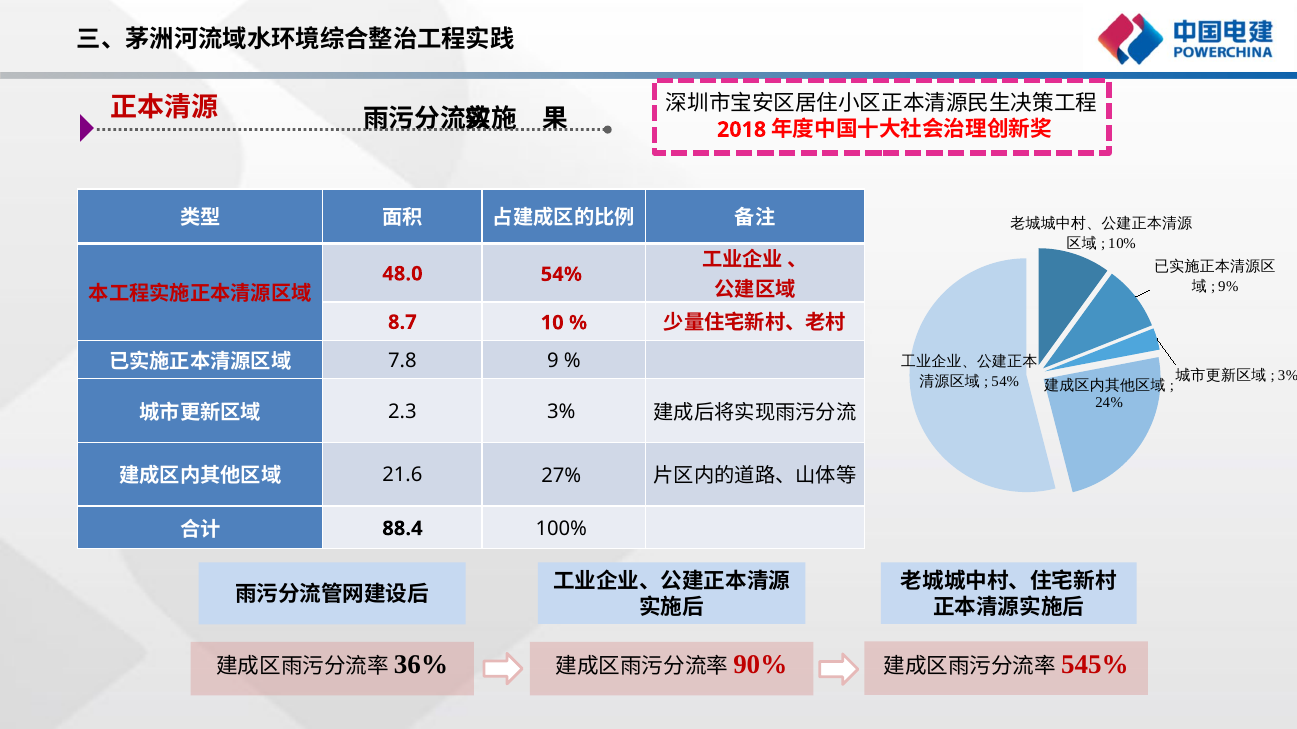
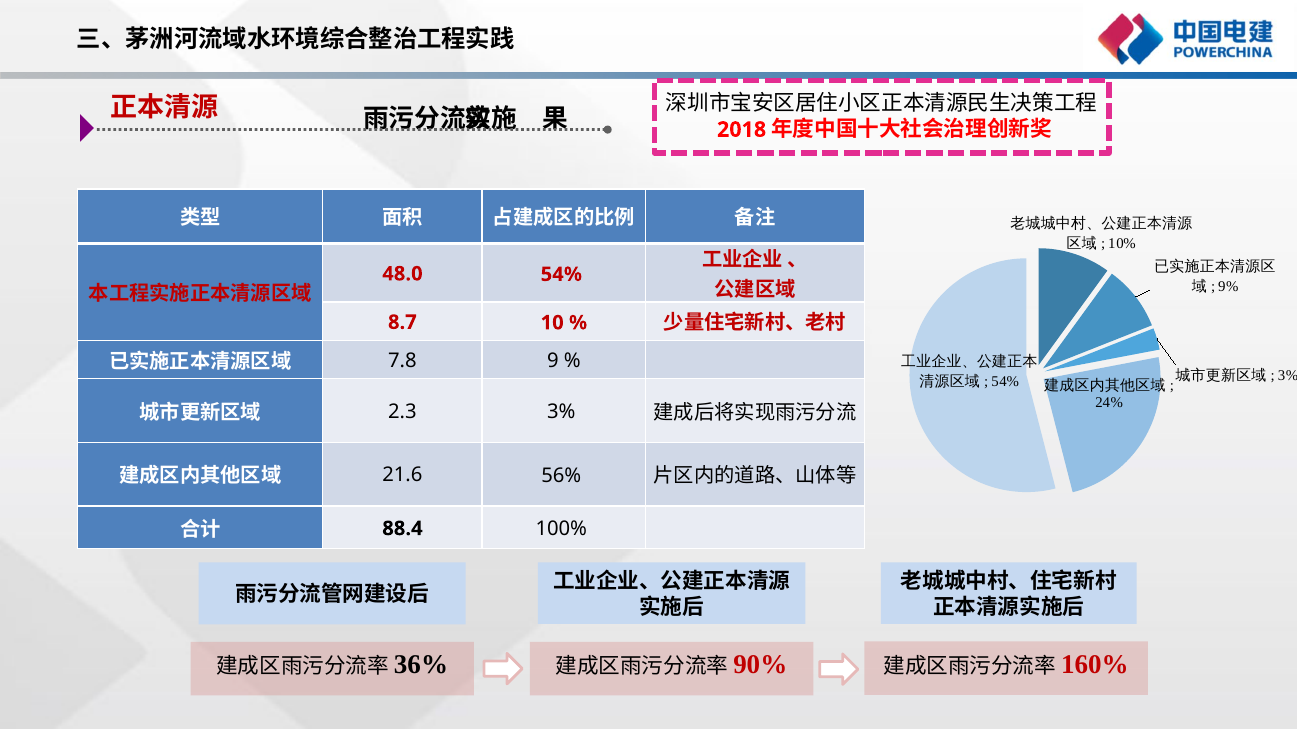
27%: 27% -> 56% (561, 476)
545%: 545% -> 160% (1095, 665)
